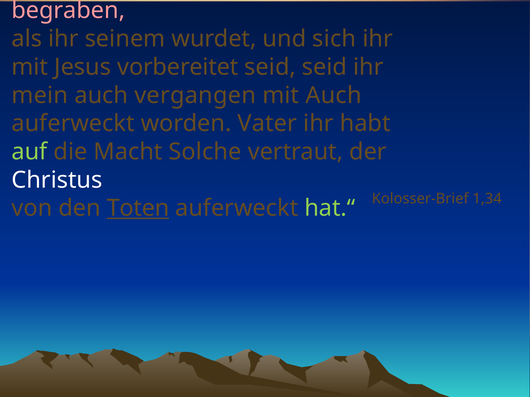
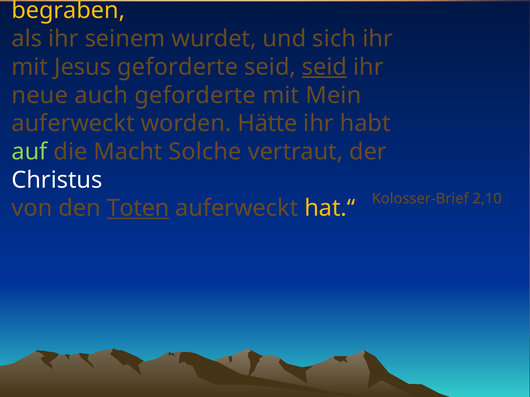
begraben colour: pink -> yellow (68, 11)
Jesus vorbereitet: vorbereitet -> geforderte (178, 67)
seid underline: none -> present (324, 67)
mein: mein -> neue (40, 95)
auch vergangen: vergangen -> geforderte (195, 95)
mit Auch: Auch -> Mein (333, 95)
Vater: Vater -> Hätte (267, 124)
1,34: 1,34 -> 2,10 (487, 199)
hat.“ colour: light green -> yellow (330, 208)
